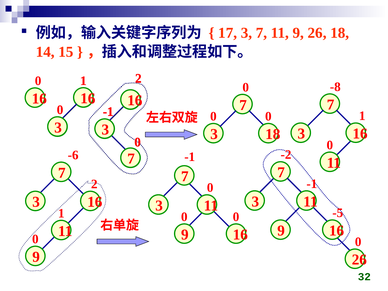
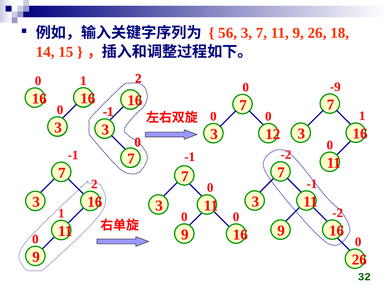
17: 17 -> 56 (228, 33)
-8: -8 -> -9 (335, 87)
3 18: 18 -> 12 (273, 134)
-6: -6 -> -1 (73, 155)
-5: -5 -> -2 (338, 213)
